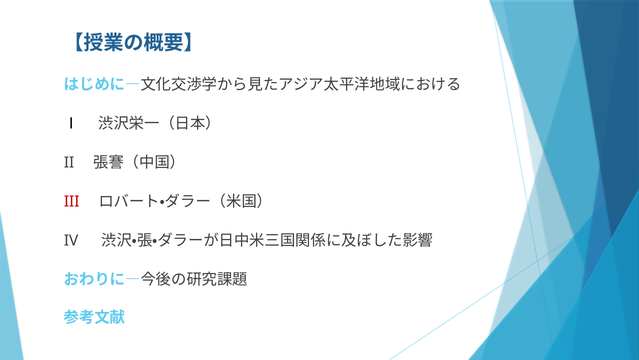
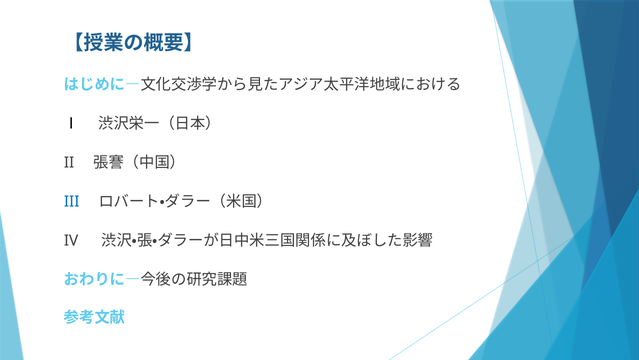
III colour: red -> blue (72, 201)
